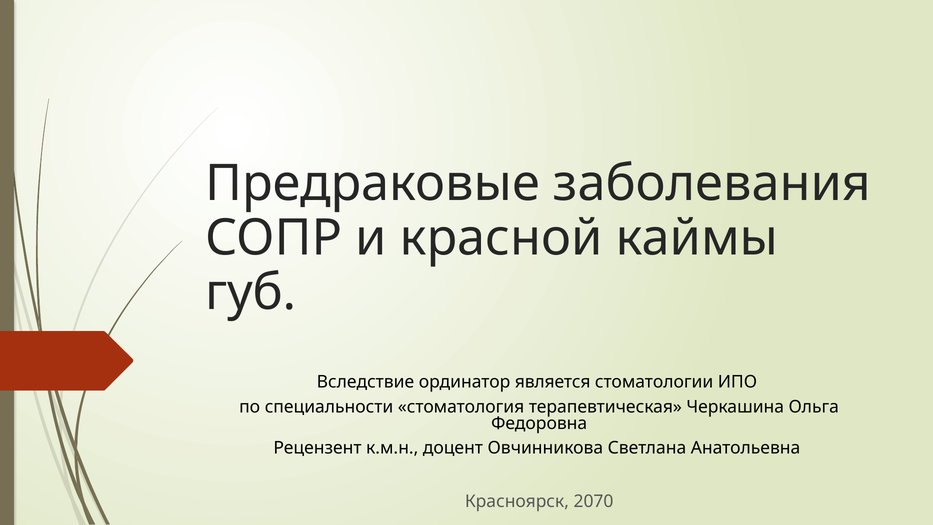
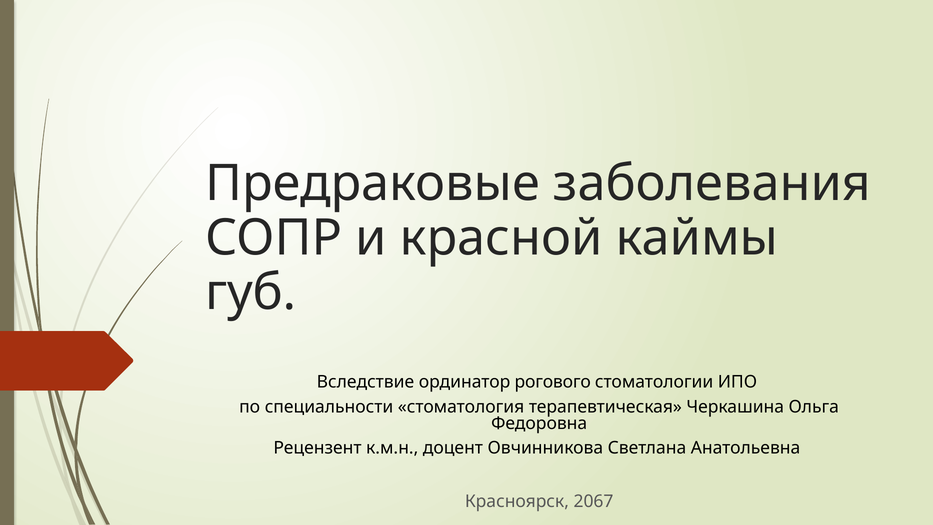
является: является -> рогового (553, 382)
2070: 2070 -> 2067 (594, 501)
